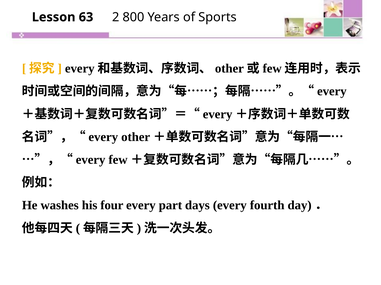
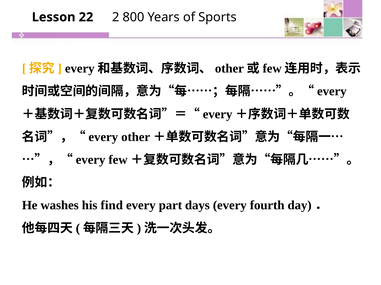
63: 63 -> 22 (86, 17)
four: four -> find (112, 206)
